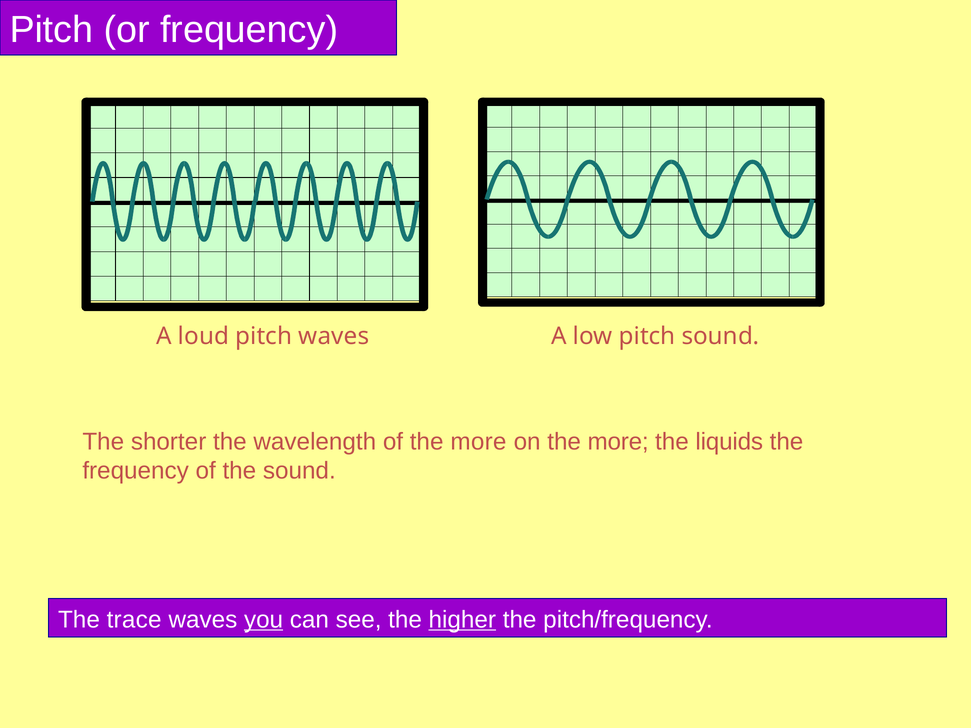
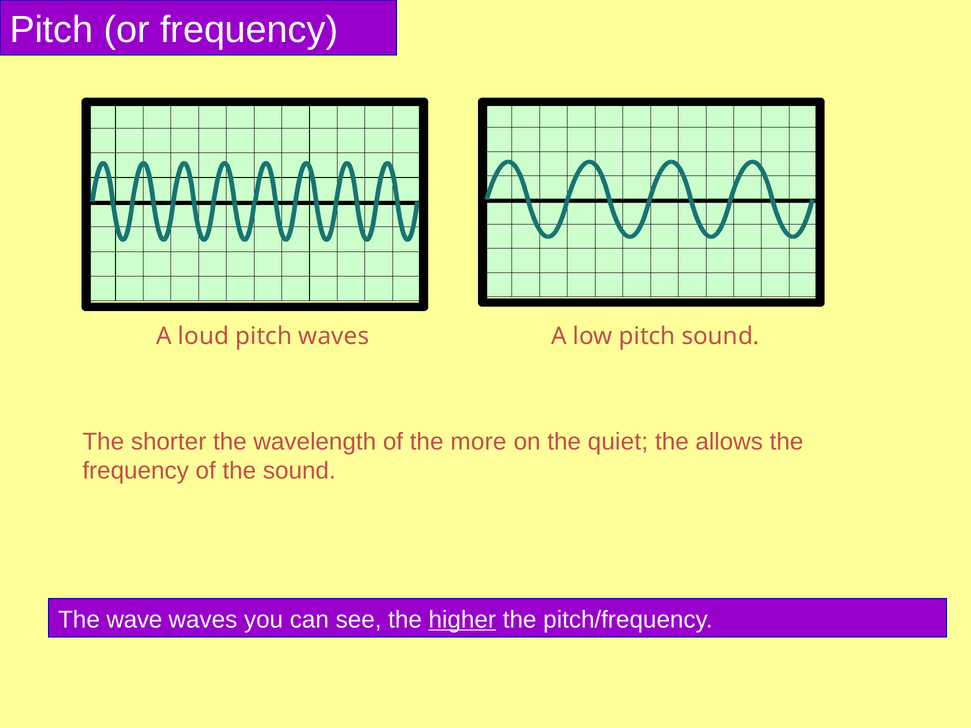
on the more: more -> quiet (618, 442)
liquids: liquids -> allows (729, 442)
trace: trace -> wave (134, 620)
you underline: present -> none (264, 620)
